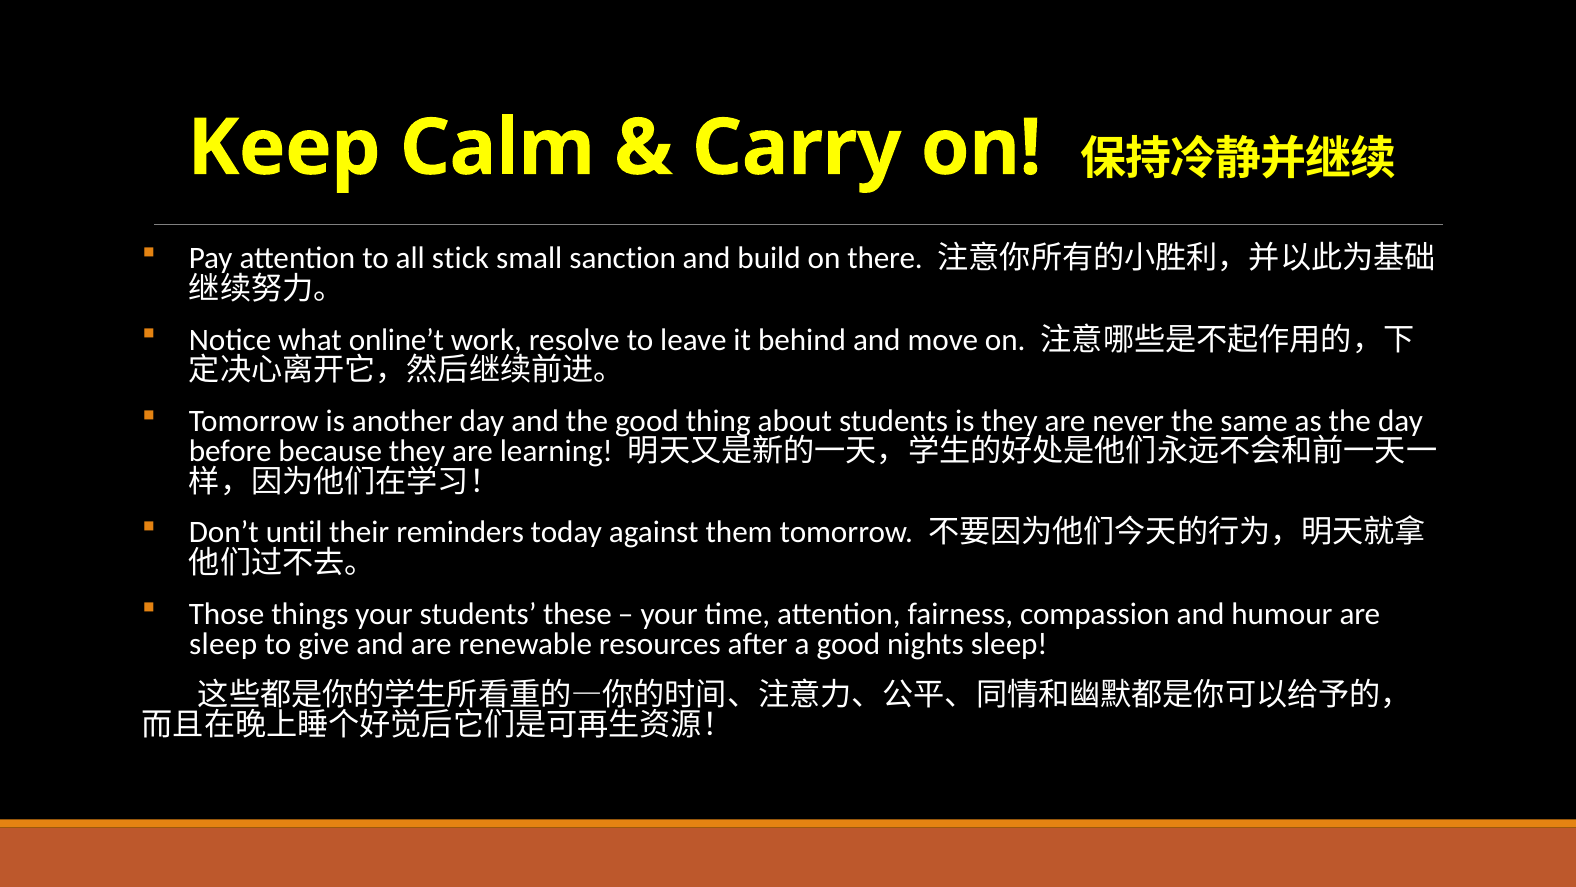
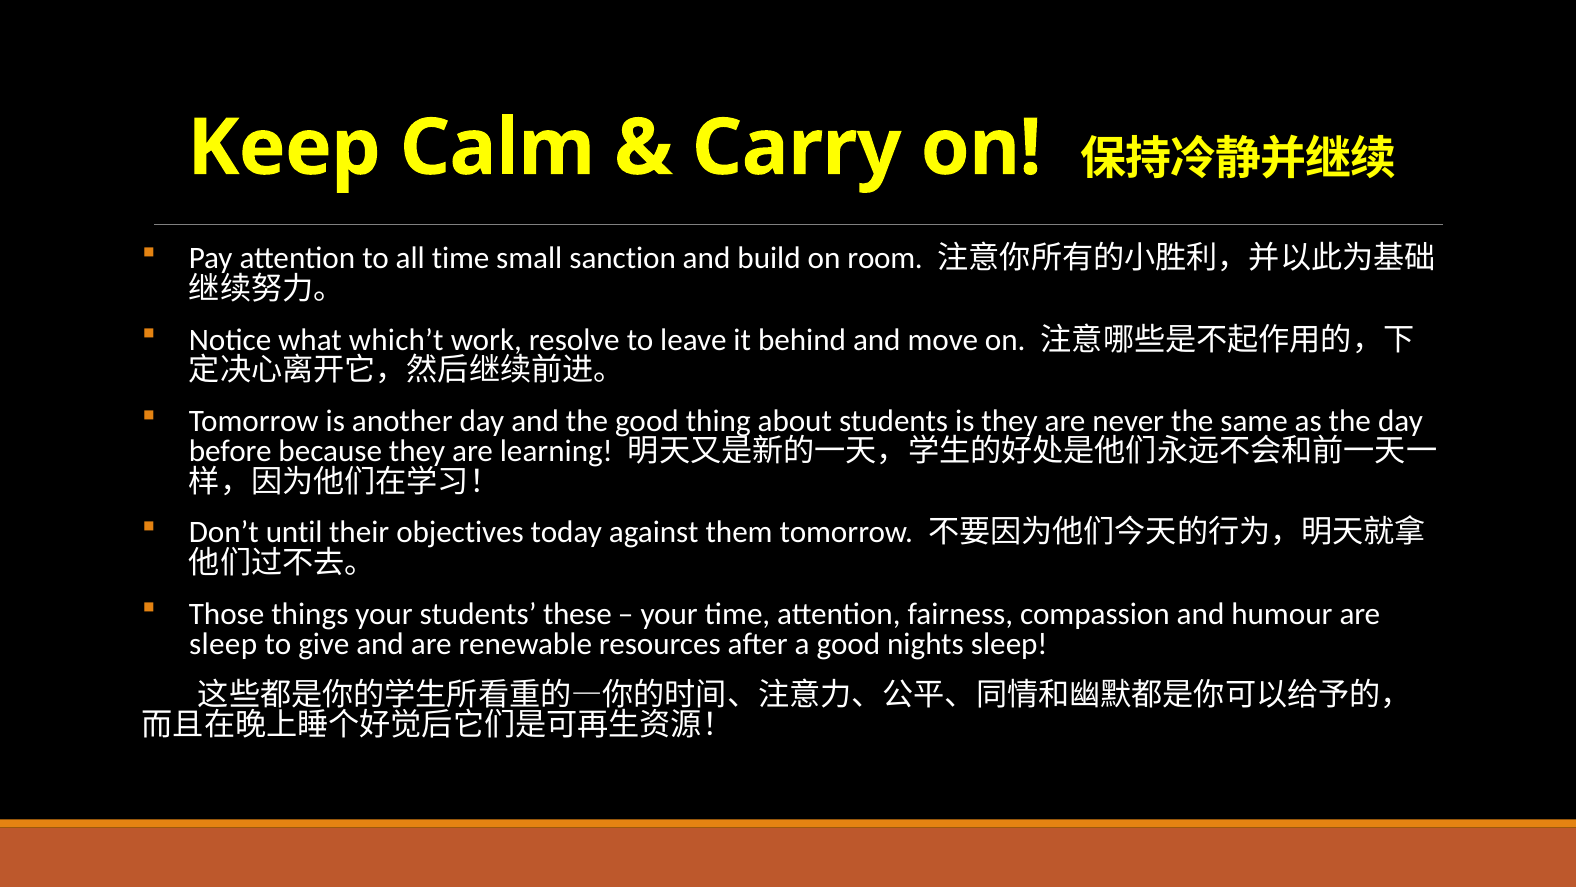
all stick: stick -> time (461, 258)
there: there -> room (885, 258)
online’t: online’t -> which’t (396, 340)
reminders: reminders -> objectives (460, 532)
